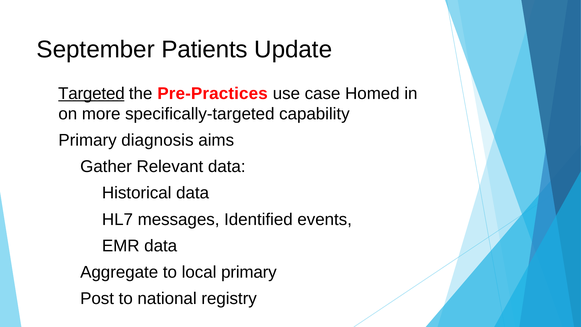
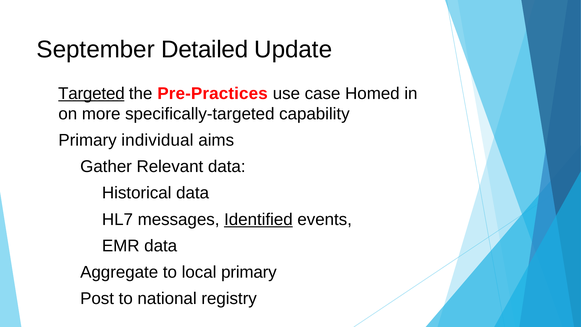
Patients: Patients -> Detailed (205, 50)
diagnosis: diagnosis -> individual (157, 140)
Identified underline: none -> present (258, 219)
